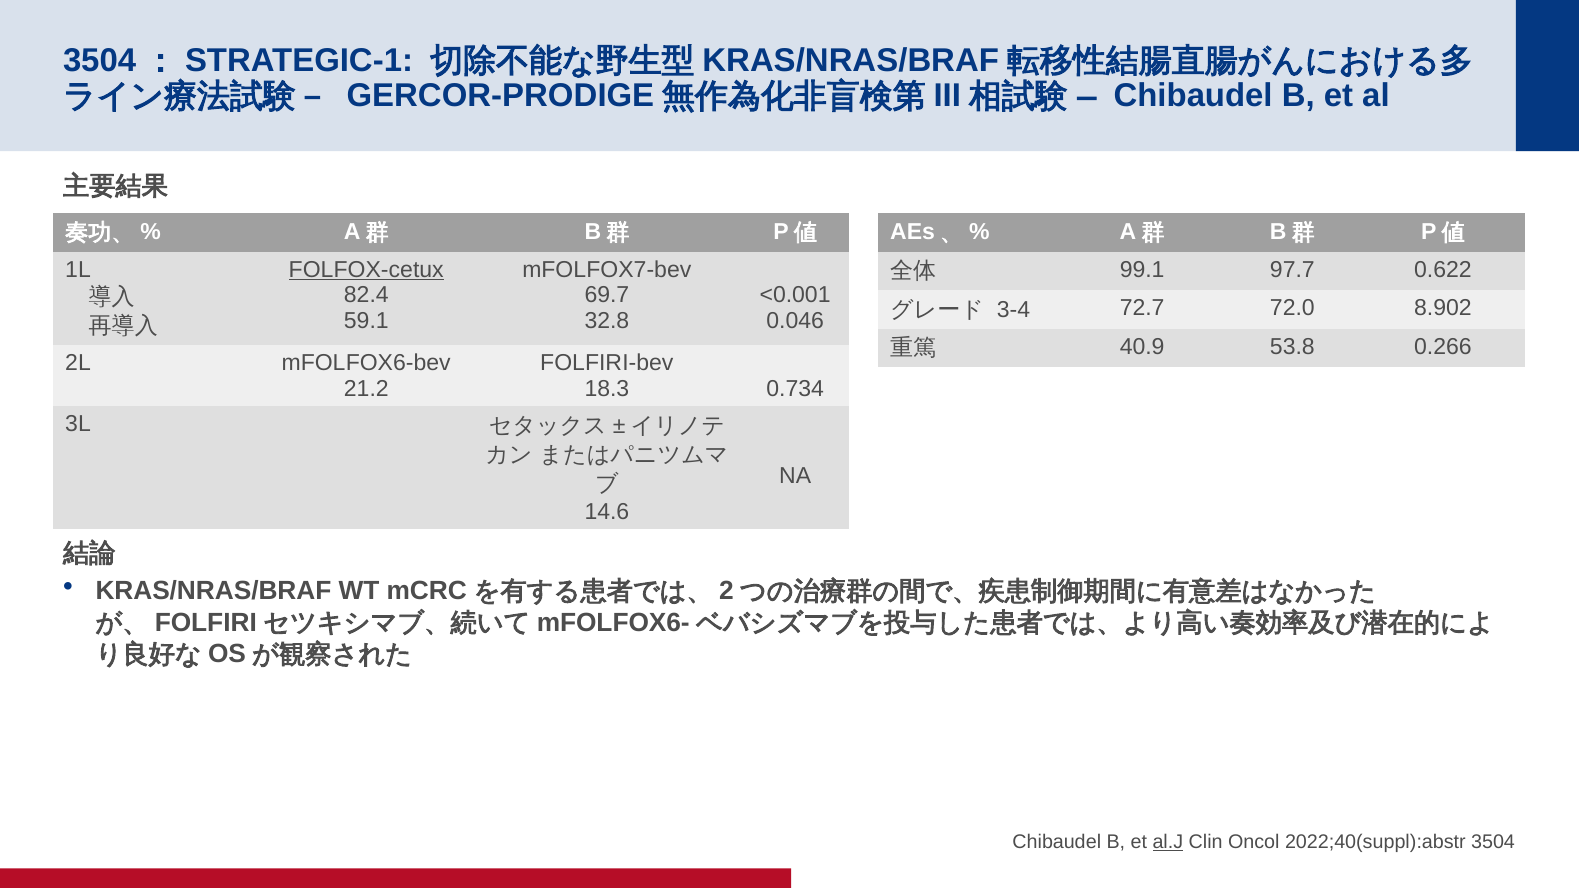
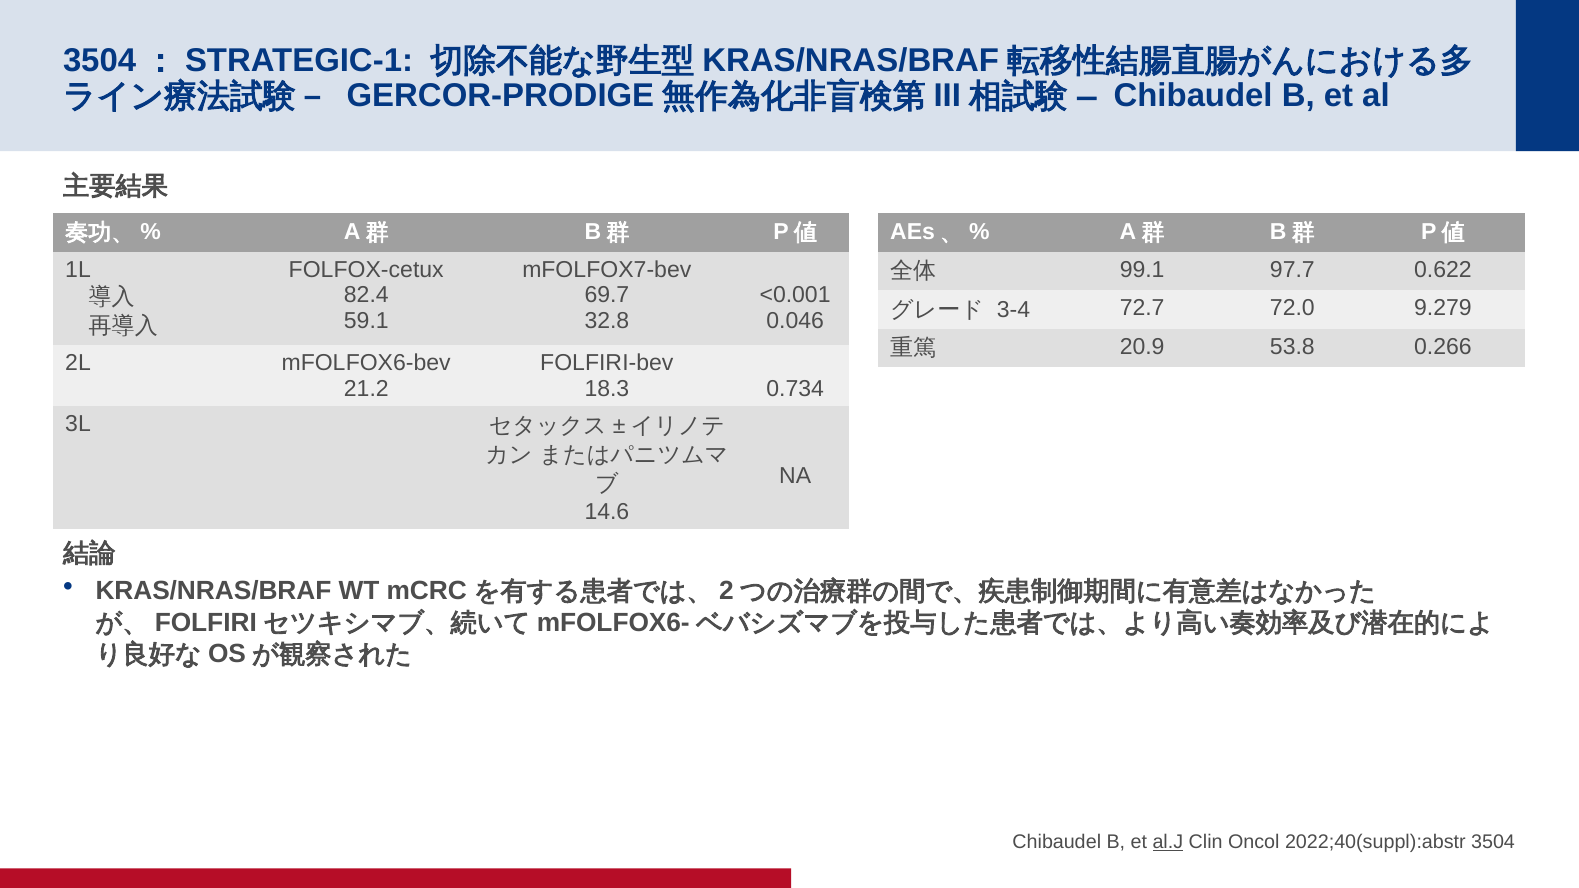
FOLFOX-cetux underline: present -> none (366, 270)
8.902: 8.902 -> 9.279 (1443, 308)
40.9: 40.9 -> 20.9 (1142, 347)
